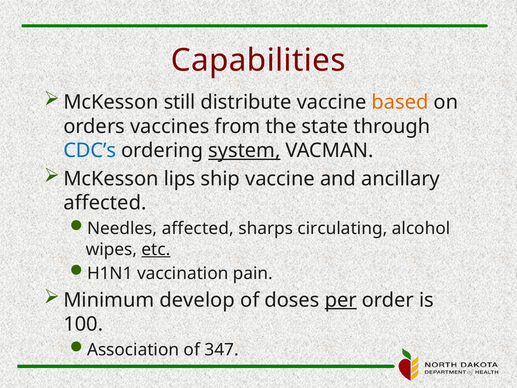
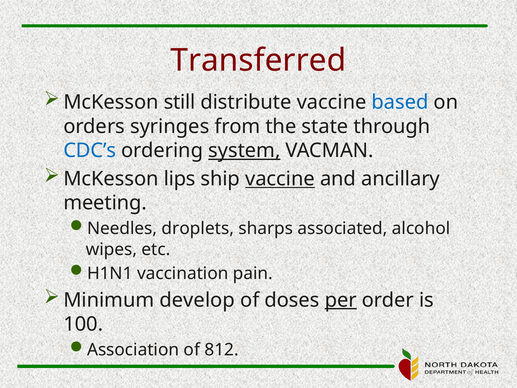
Capabilities: Capabilities -> Transferred (258, 60)
based colour: orange -> blue (400, 102)
vaccines: vaccines -> syringes (170, 126)
vaccine underline: none -> present (280, 179)
affected: affected -> meeting (105, 203)
Needles affected: affected -> droplets (198, 228)
circulating: circulating -> associated (342, 228)
etc underline: present -> none (156, 249)
347: 347 -> 812 (222, 350)
